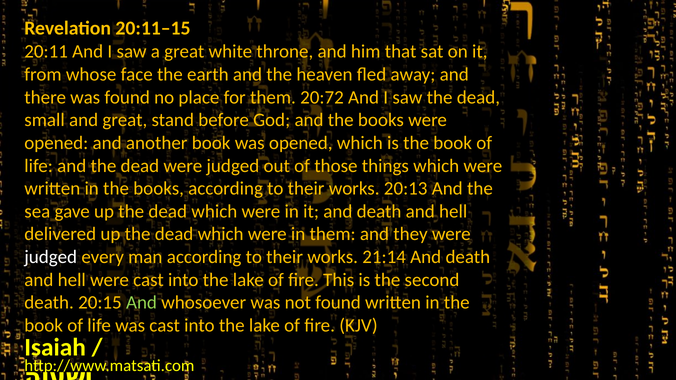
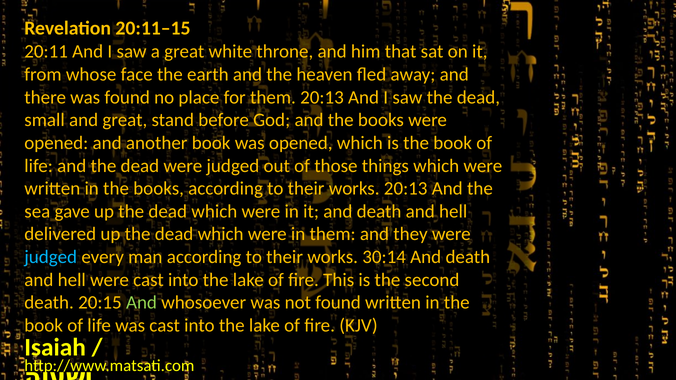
them 20:72: 20:72 -> 20:13 (322, 97)
judged colour: white -> light blue (51, 257)
21:14: 21:14 -> 30:14 (384, 257)
